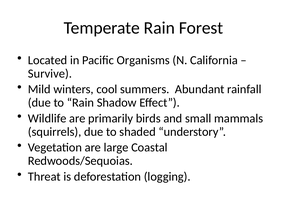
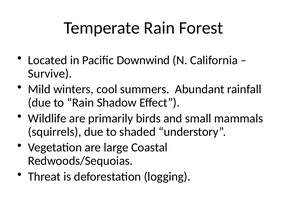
Organisms: Organisms -> Downwind (143, 60)
